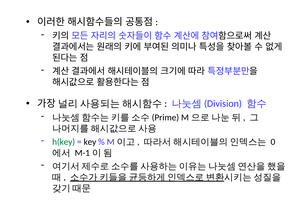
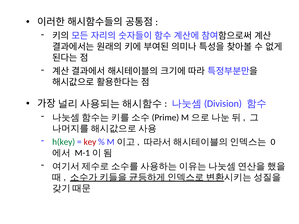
key colour: black -> red (90, 142)
